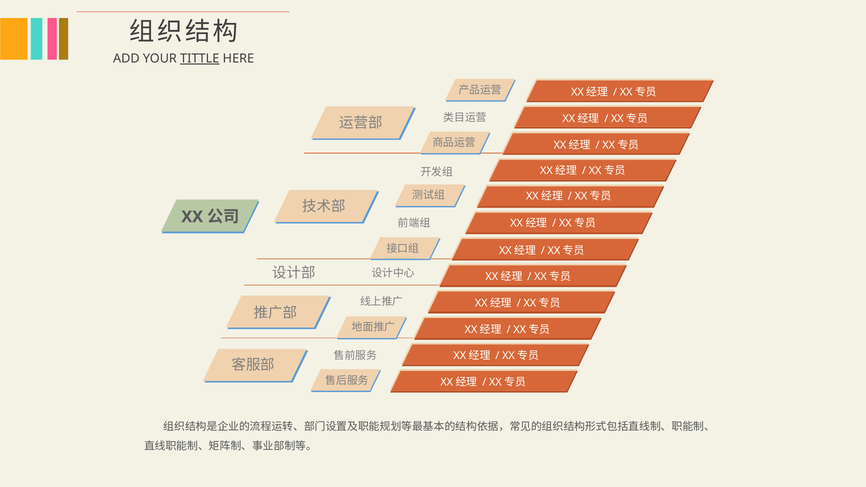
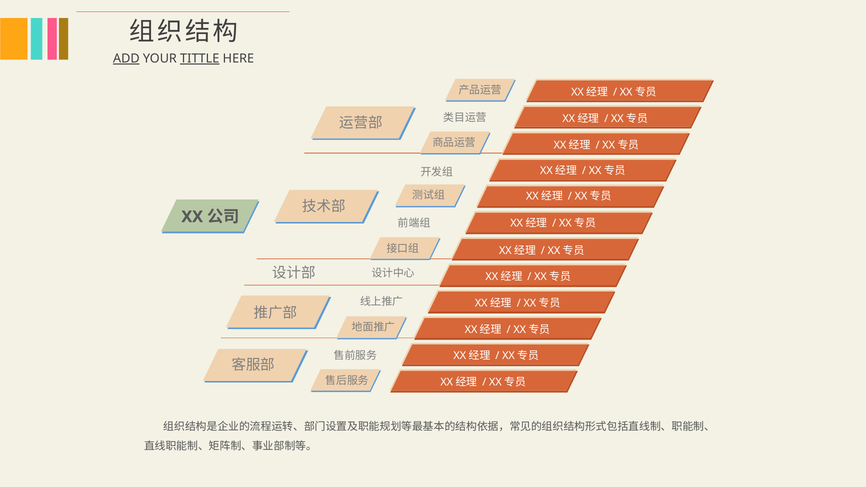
ADD underline: none -> present (126, 59)
